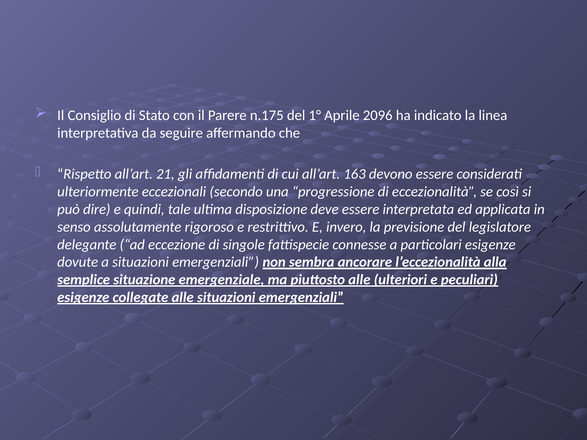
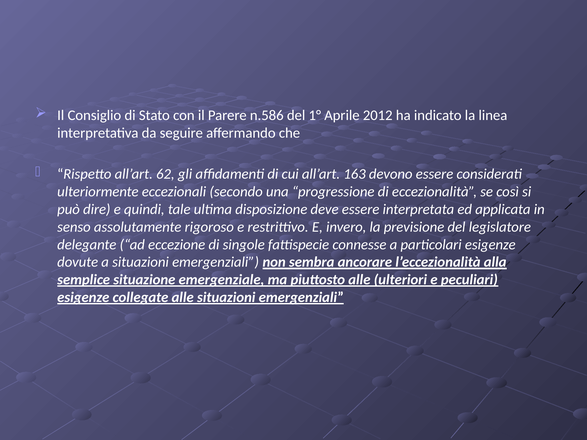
n.175: n.175 -> n.586 (267, 115)
2096: 2096 -> 2012 (378, 115)
21: 21 -> 62 (165, 174)
